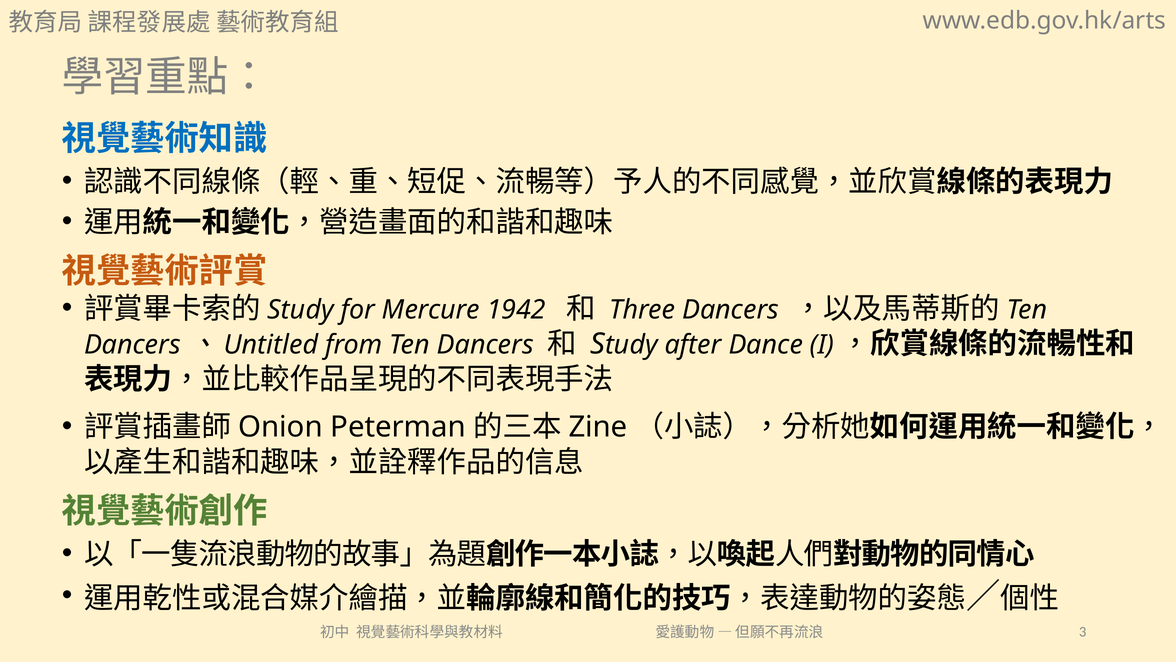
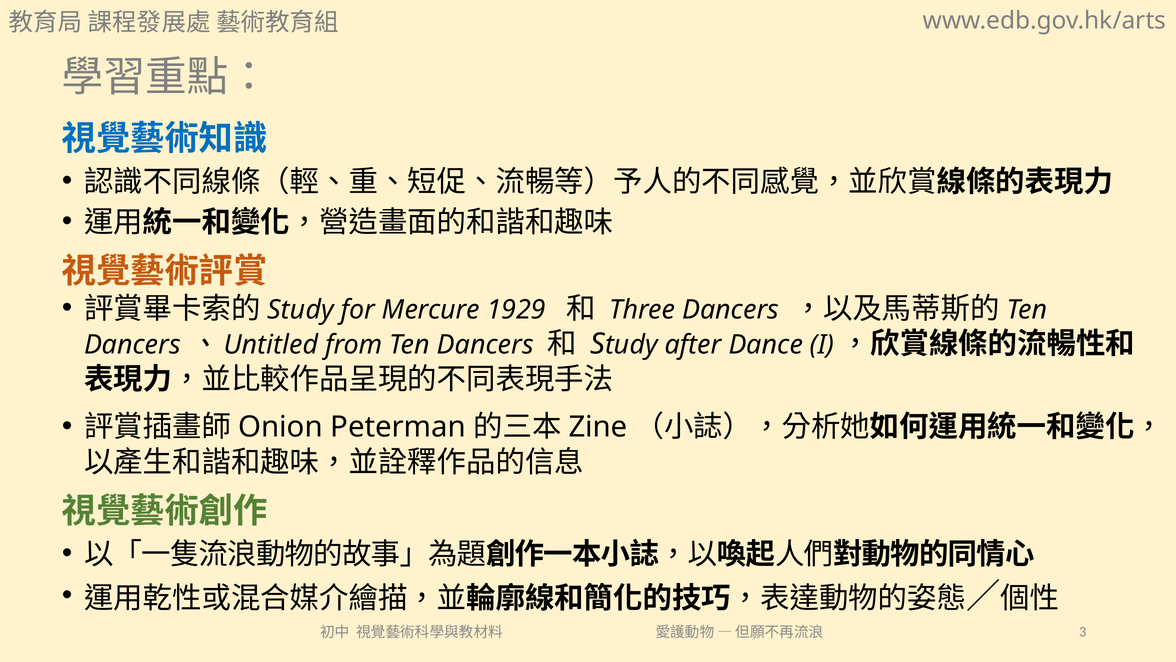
1942: 1942 -> 1929 (516, 309)
